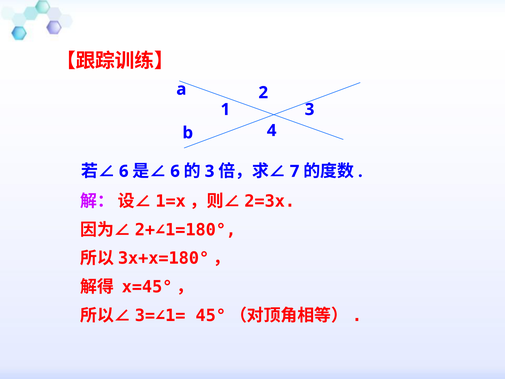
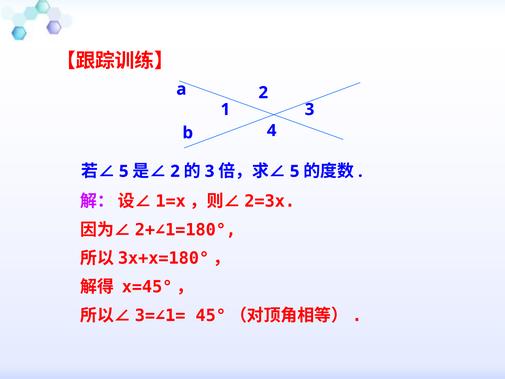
6: 6 -> 5 (124, 171)
6: 6 -> 2 (175, 171)
7: 7 -> 5 (295, 171)
